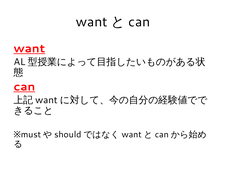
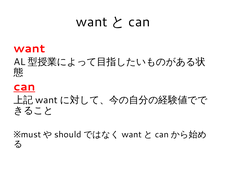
want underline: present -> none (29, 49)
